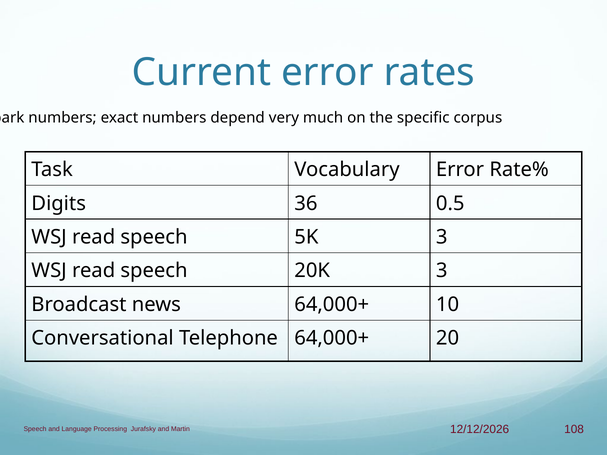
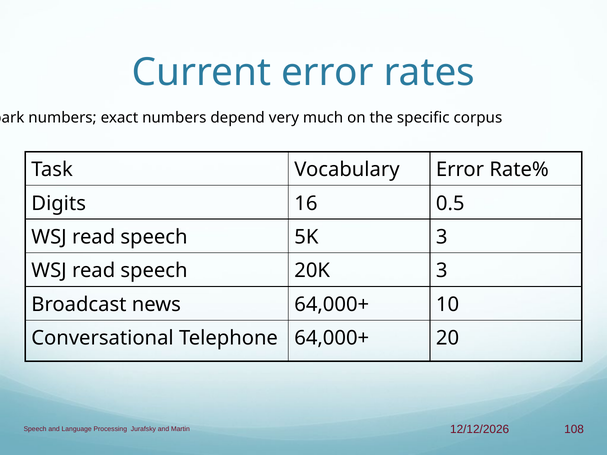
36: 36 -> 16 (306, 203)
